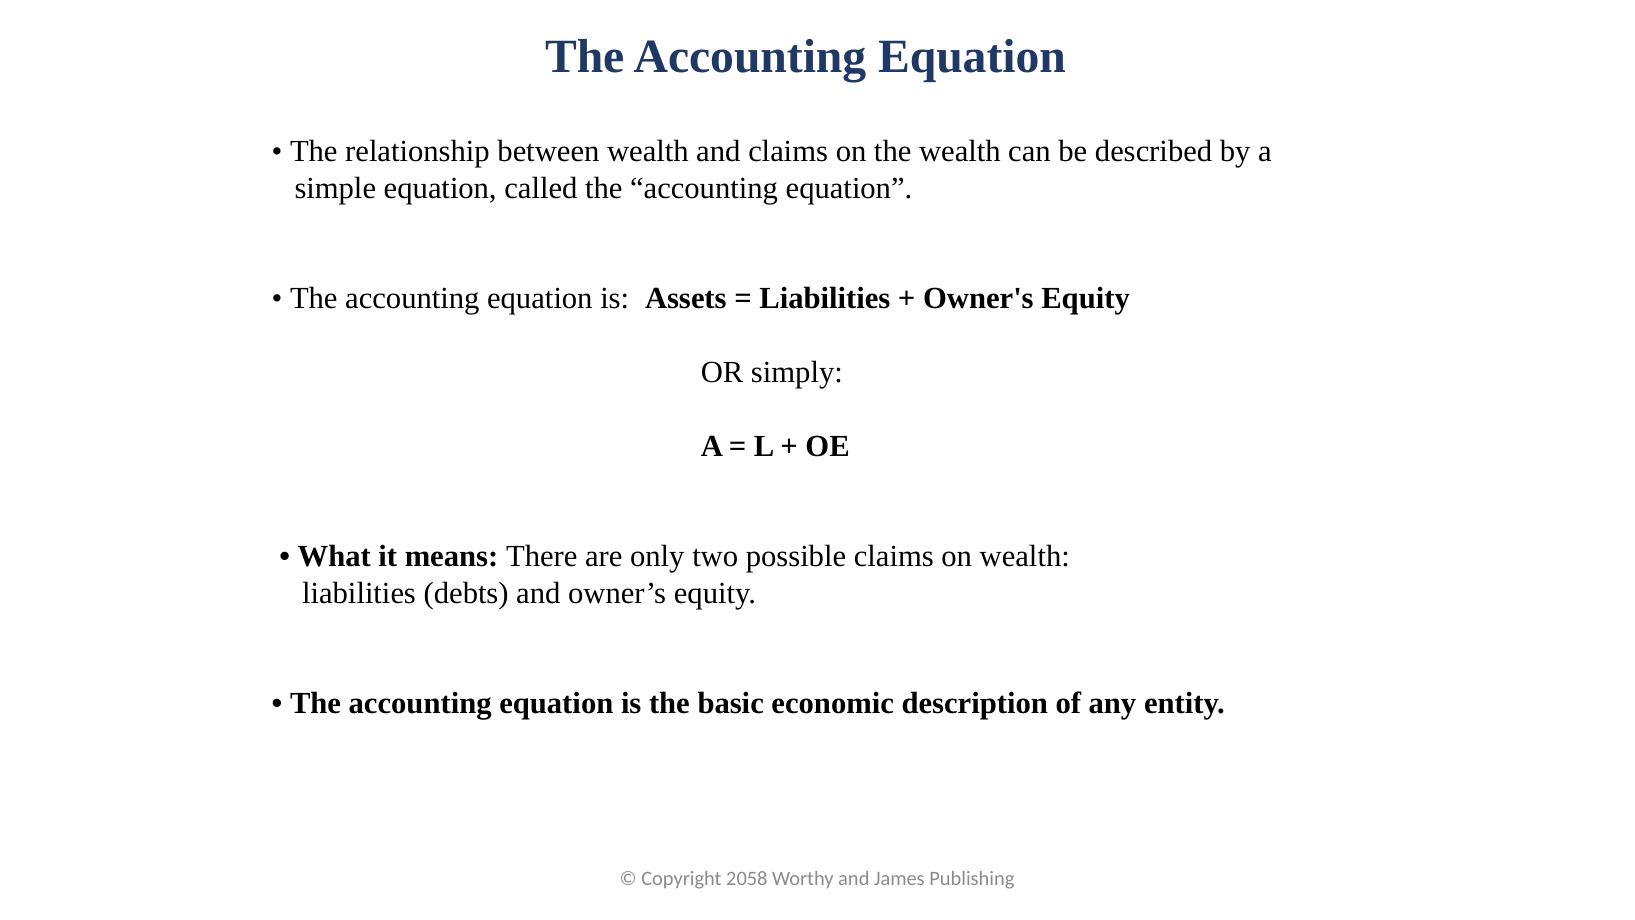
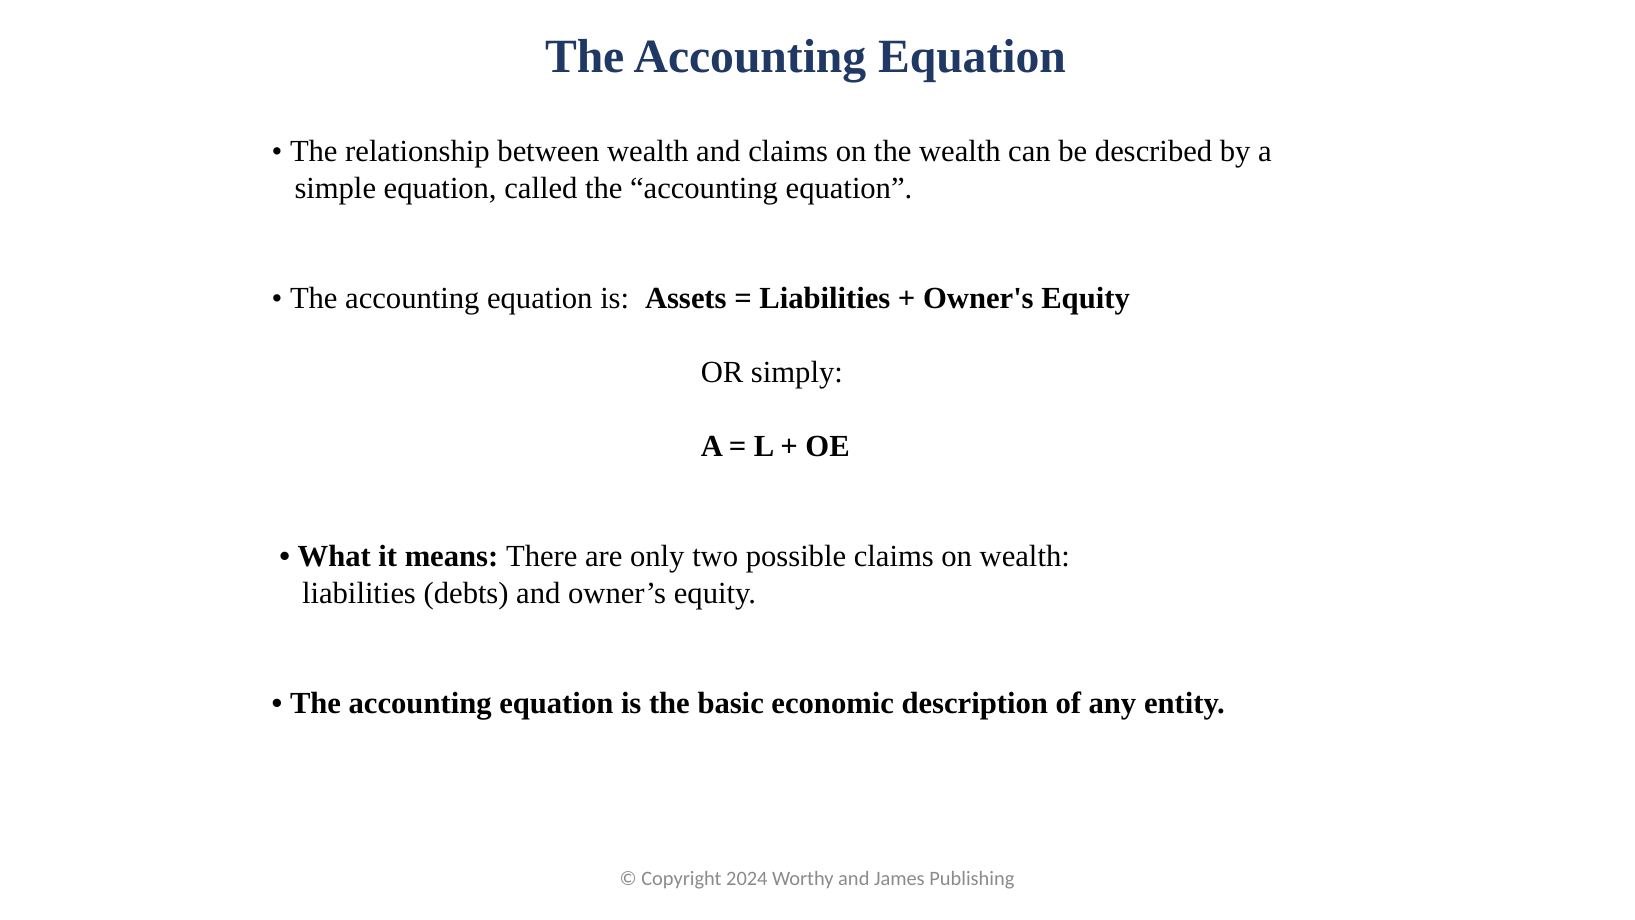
2058: 2058 -> 2024 (747, 878)
